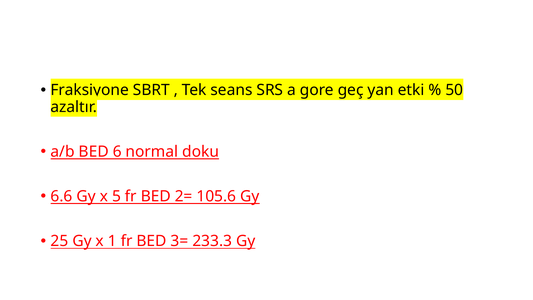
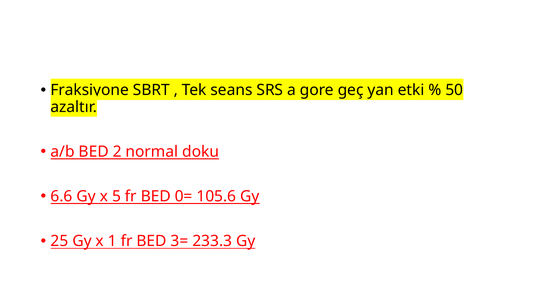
6: 6 -> 2 (117, 152)
2=: 2= -> 0= (184, 196)
